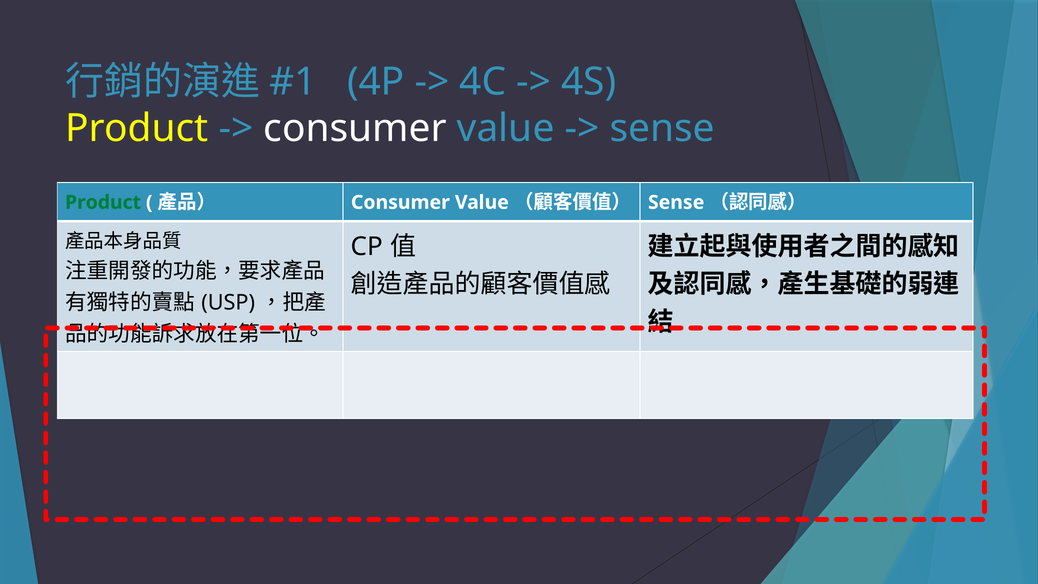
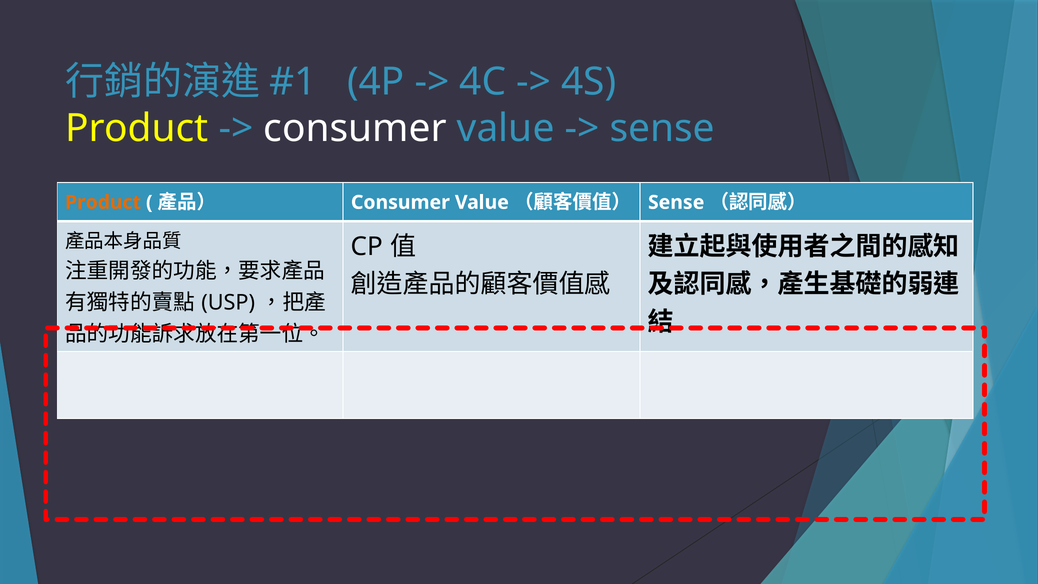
Product colour: green -> orange (103, 202)
